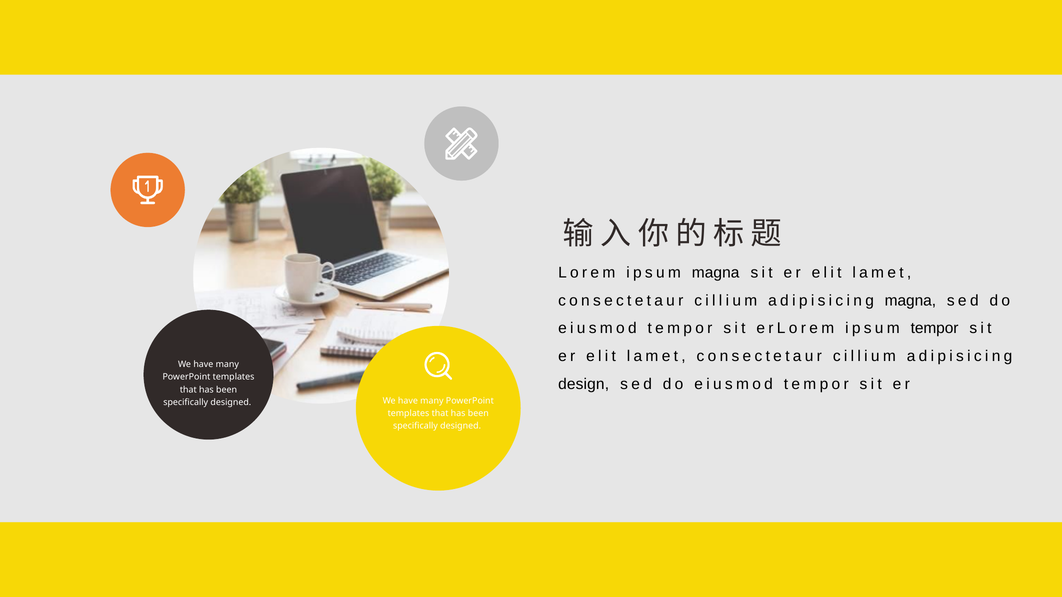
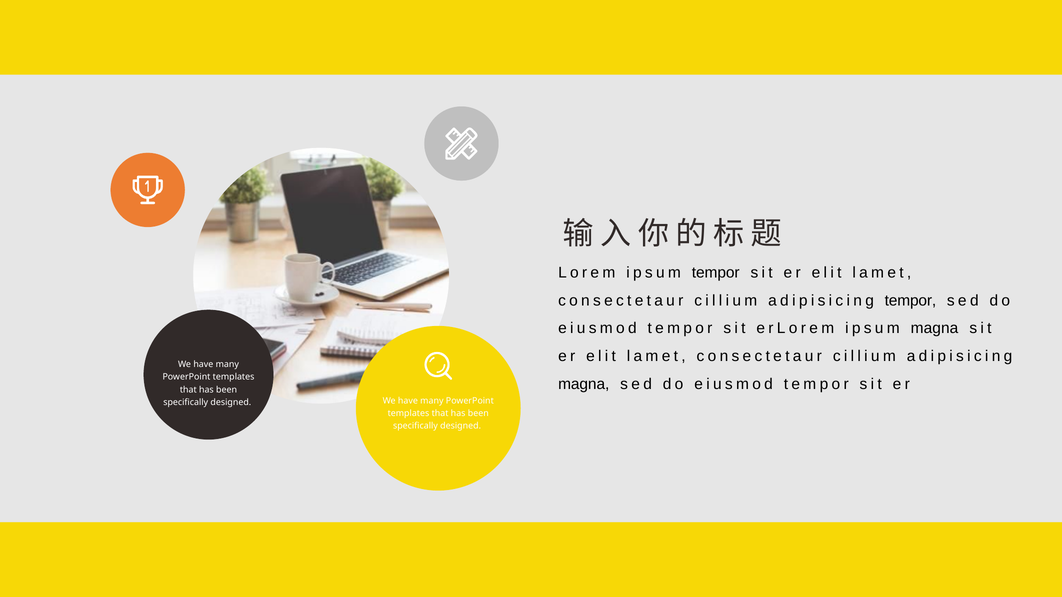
ipsum magna: magna -> tempor (716, 273)
adipisicing magna: magna -> tempor (910, 301)
ipsum tempor: tempor -> magna (934, 329)
design: design -> magna (584, 384)
